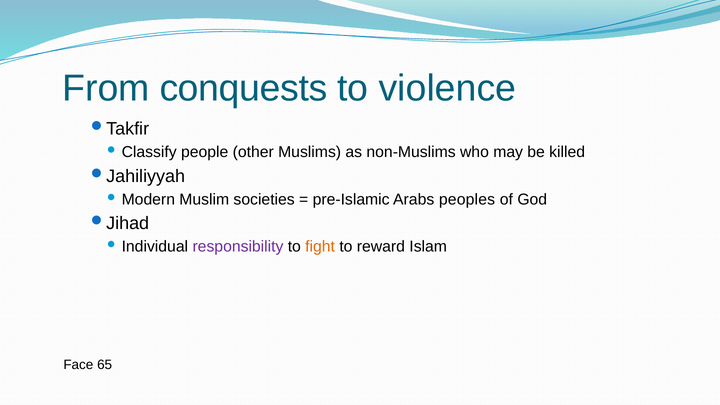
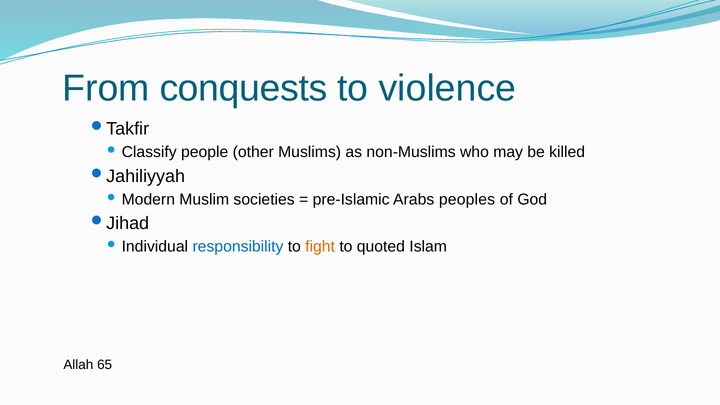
responsibility colour: purple -> blue (238, 247)
reward: reward -> quoted (381, 247)
Face: Face -> Allah (78, 365)
